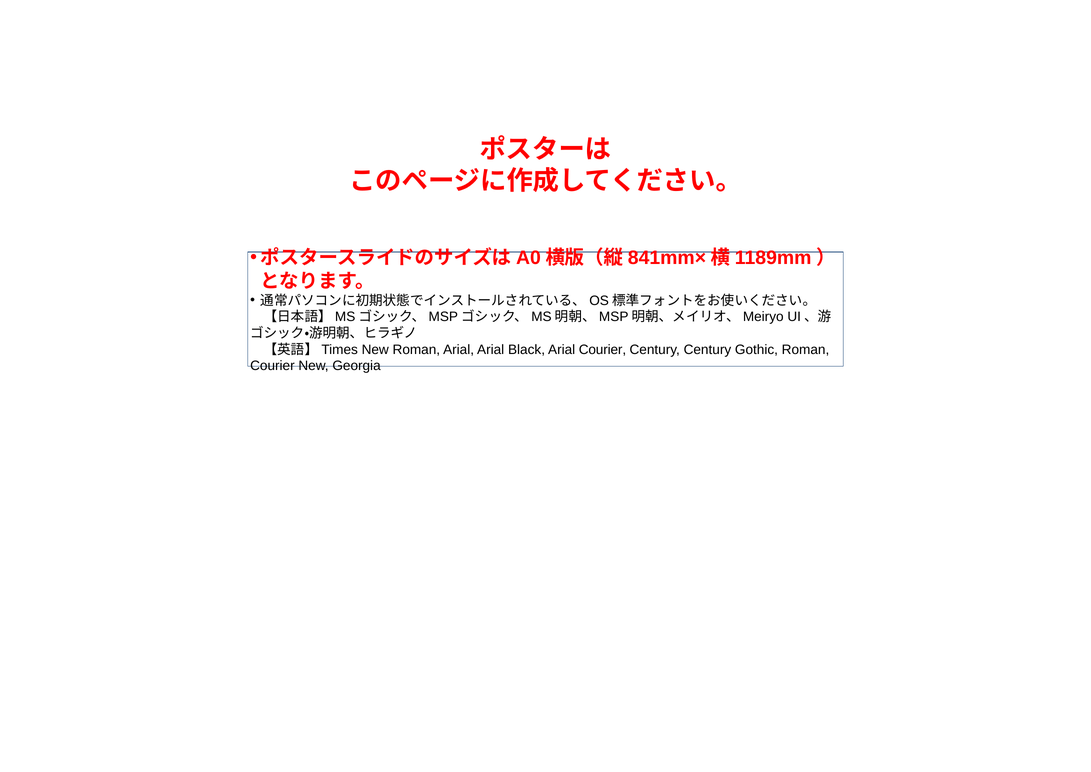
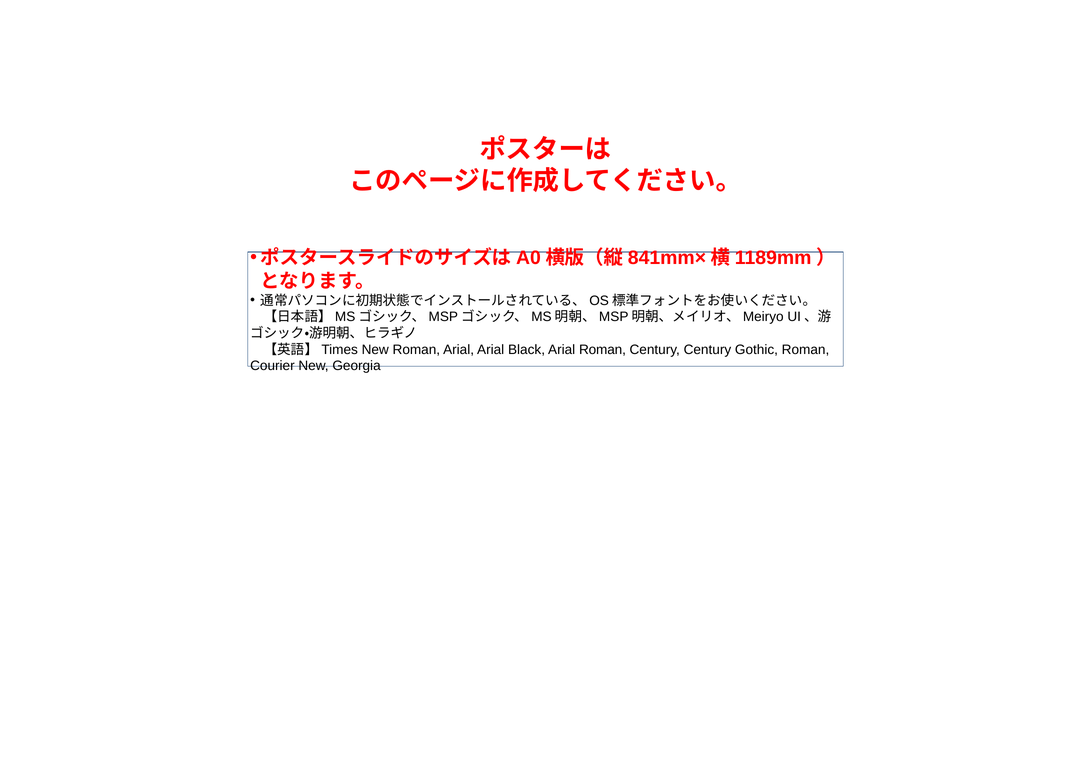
Arial Courier: Courier -> Roman (602, 349)
